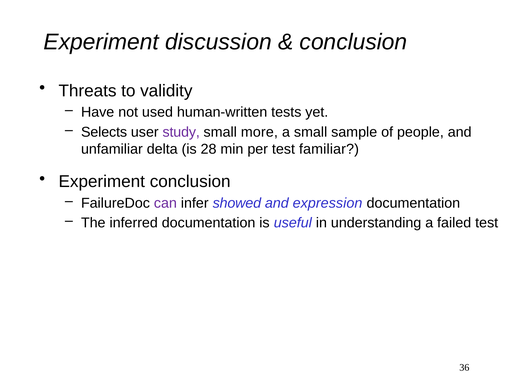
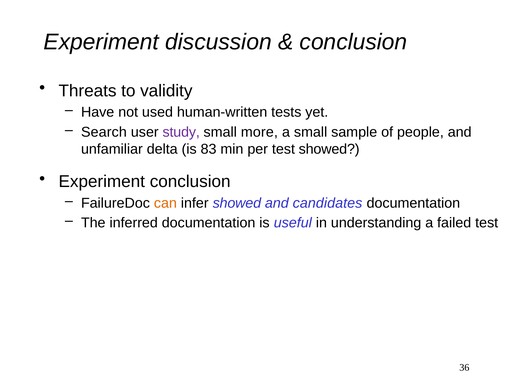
Selects: Selects -> Search (104, 132)
28: 28 -> 83 (209, 149)
test familiar: familiar -> showed (329, 149)
can colour: purple -> orange (165, 203)
expression: expression -> candidates (328, 203)
